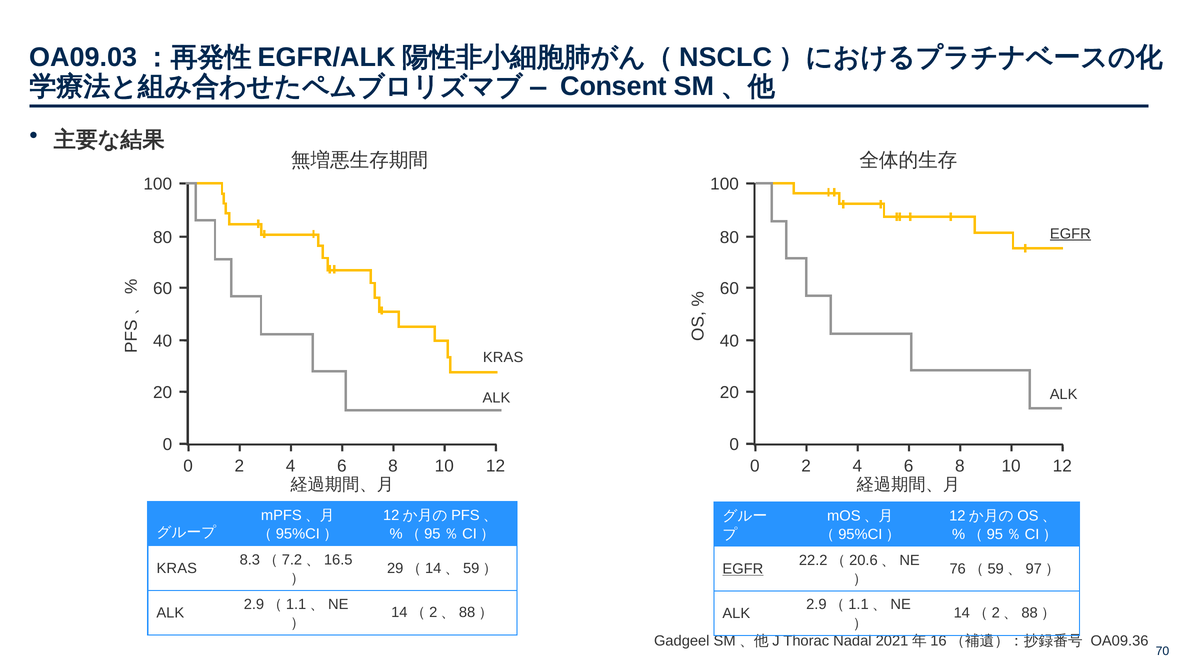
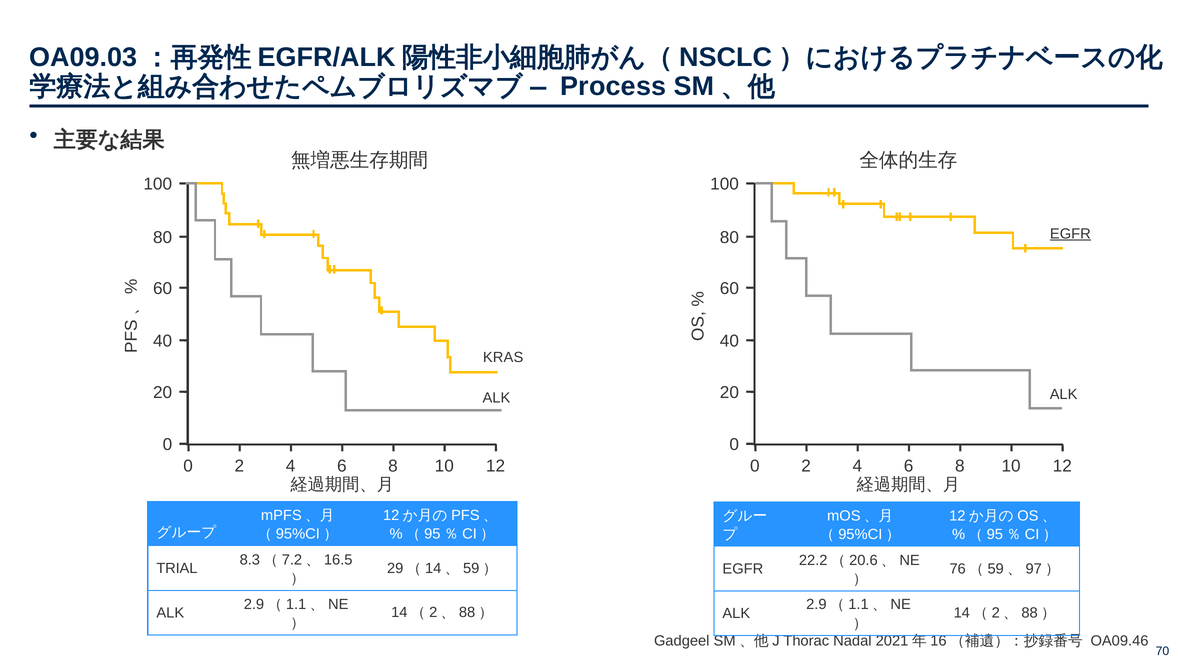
Consent: Consent -> Process (613, 86)
KRAS: KRAS -> TRIAL (177, 569)
EGFR underline: present -> none (743, 570)
OA09.36: OA09.36 -> OA09.46 (1120, 642)
